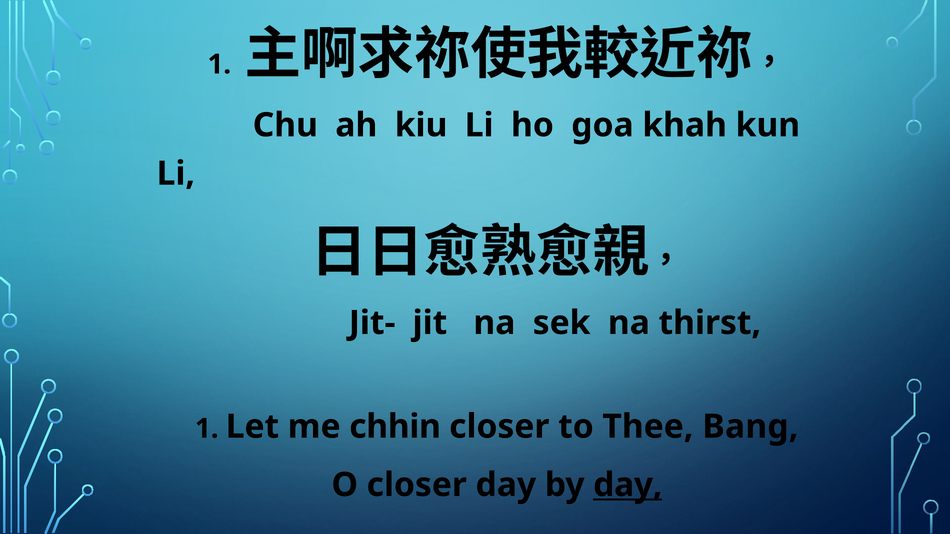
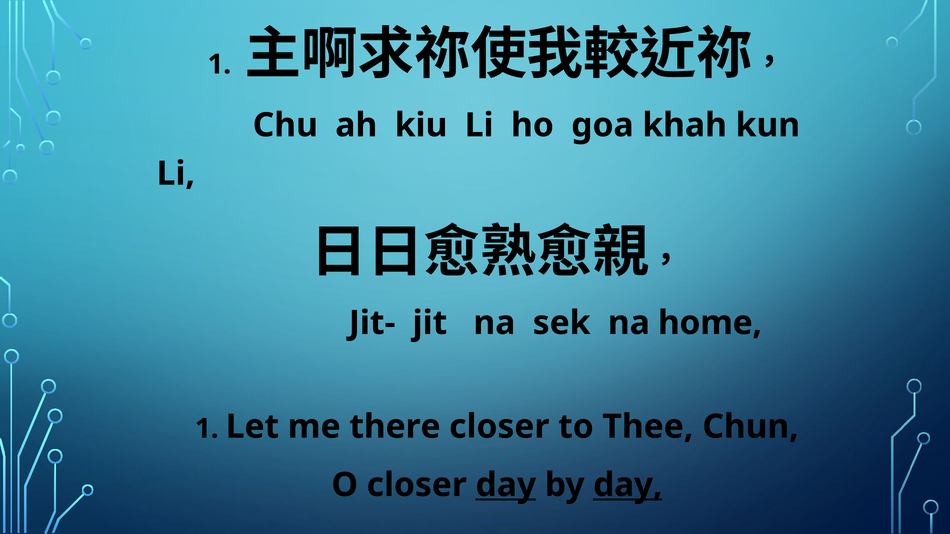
thirst: thirst -> home (710, 323)
chhin: chhin -> there (395, 427)
Bang: Bang -> Chun (751, 427)
day underline: none -> present (506, 485)
